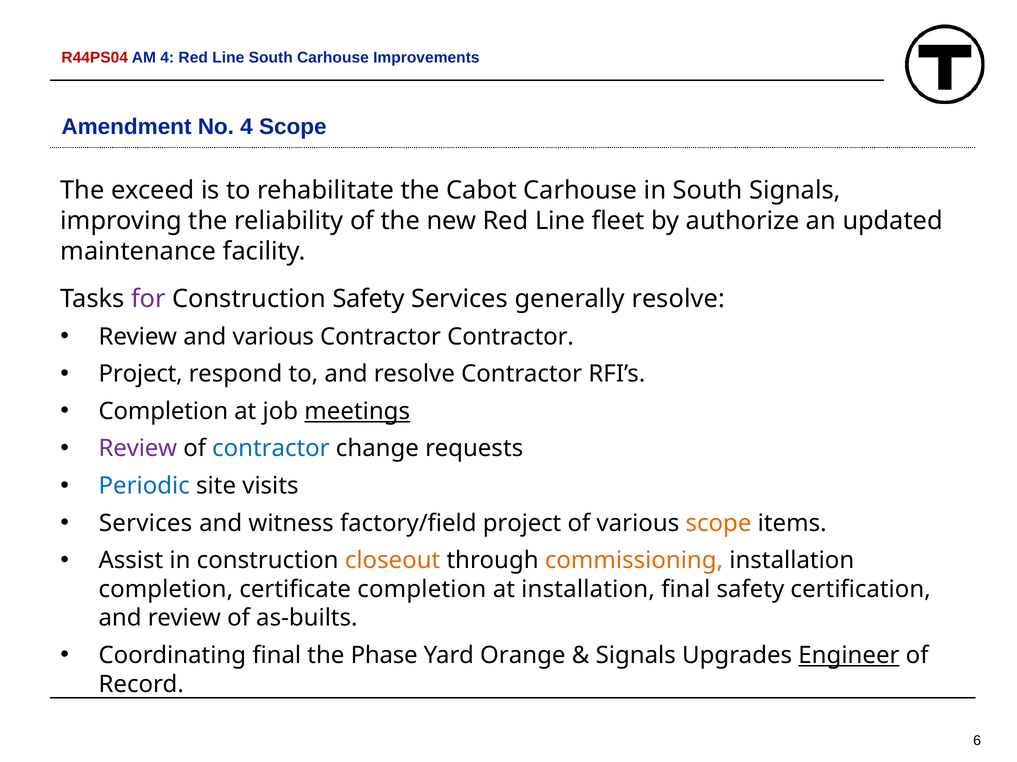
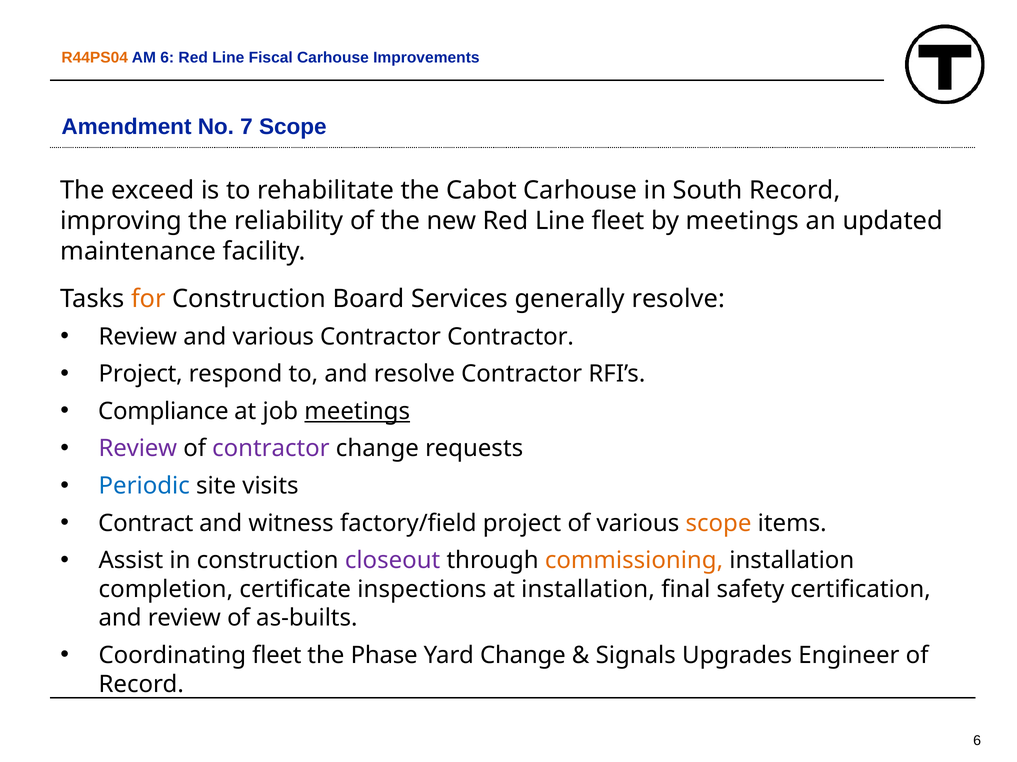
R44PS04 colour: red -> orange (95, 58)
AM 4: 4 -> 6 (167, 58)
Line South: South -> Fiscal (271, 58)
No 4: 4 -> 7 (246, 127)
South Signals: Signals -> Record (795, 190)
by authorize: authorize -> meetings (743, 221)
for colour: purple -> orange (148, 299)
Construction Safety: Safety -> Board (369, 299)
Completion: Completion -> Compliance (163, 412)
contractor colour: blue -> purple (271, 449)
Services: Services -> Contract (146, 524)
closeout colour: orange -> purple (393, 561)
certificate completion: completion -> inspections (422, 590)
Coordinating final: final -> fleet (277, 656)
Yard Orange: Orange -> Change (523, 656)
Engineer underline: present -> none (849, 656)
